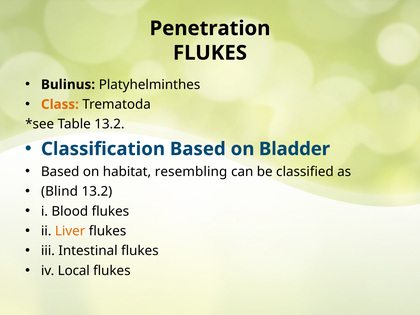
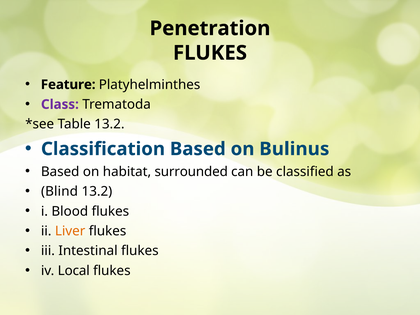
Bulinus: Bulinus -> Feature (68, 85)
Class colour: orange -> purple (60, 104)
Bladder: Bladder -> Bulinus (294, 149)
resembling: resembling -> surrounded (191, 172)
